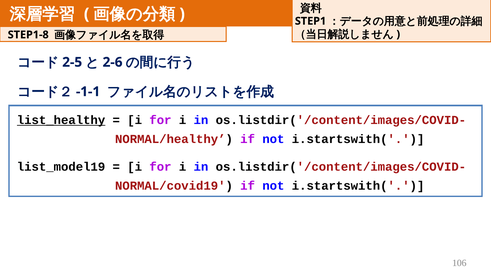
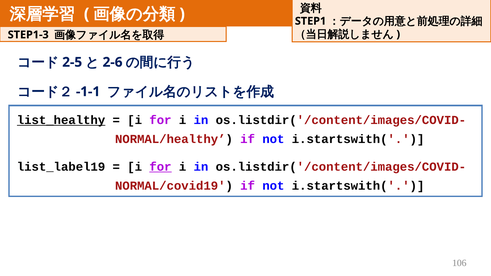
STEP1-8: STEP1-8 -> STEP1-3 (28, 35)
list_model19: list_model19 -> list_label19 (61, 167)
for underline: none -> present (160, 167)
